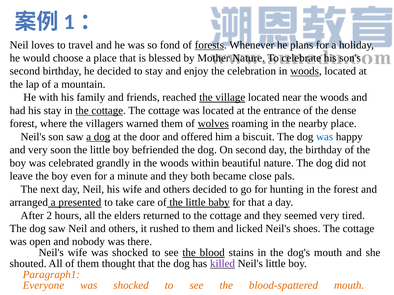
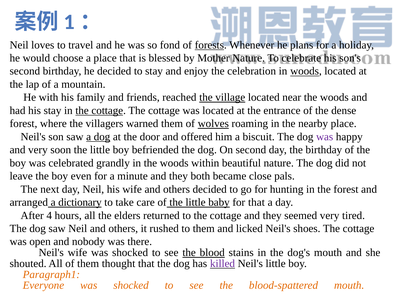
was colour: blue -> purple (325, 137)
presented: presented -> dictionary (80, 203)
2: 2 -> 4 (49, 216)
